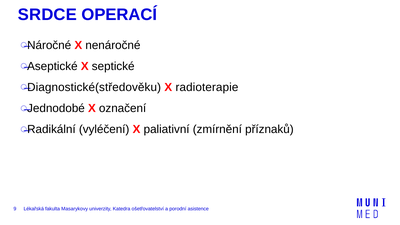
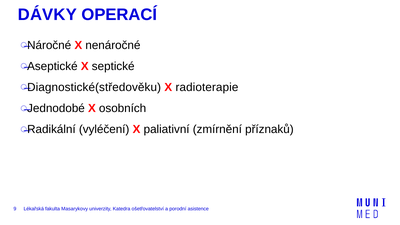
SRDCE: SRDCE -> DÁVKY (47, 15)
označení: označení -> osobních (123, 108)
